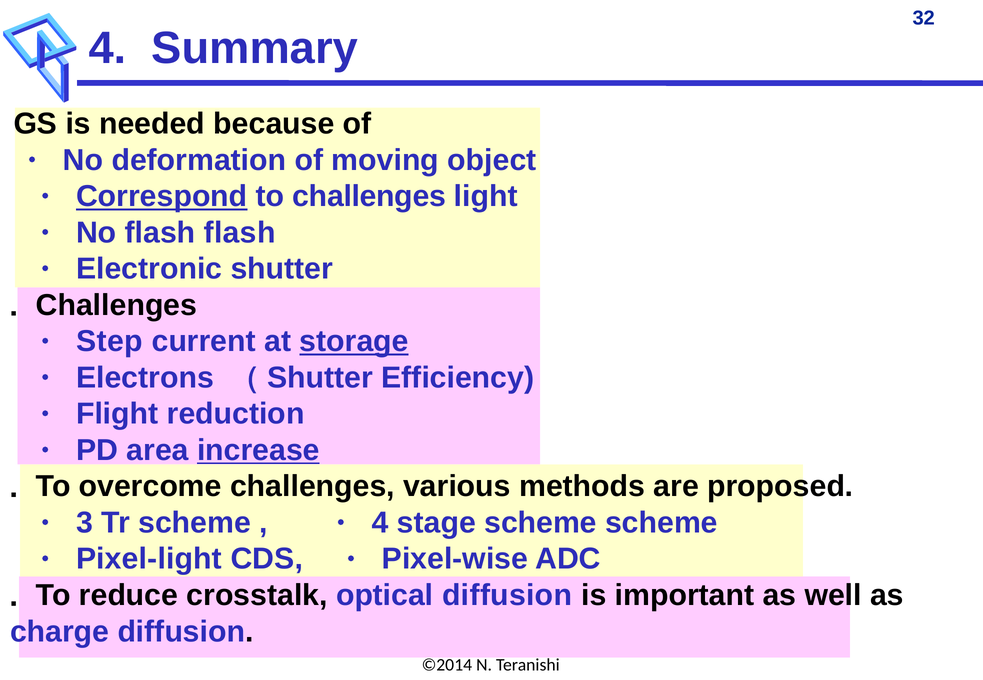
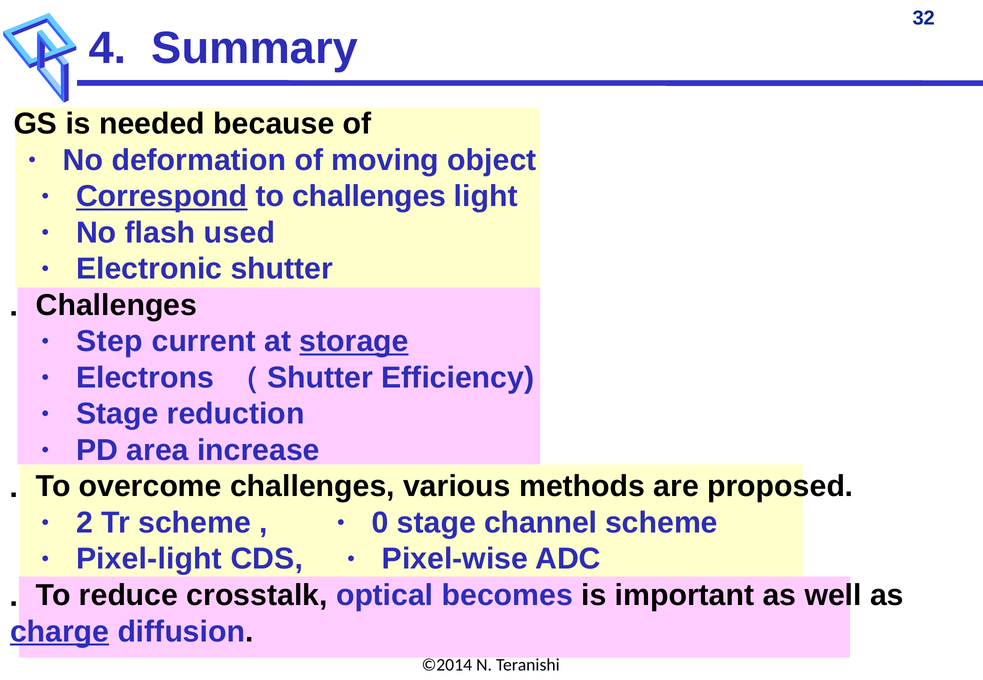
flash flash: flash -> used (240, 233)
Flight: Flight -> Stage (117, 414)
increase underline: present -> none (258, 451)
3: 3 -> 2 (85, 523)
4: 4 -> 0 (380, 523)
stage scheme: scheme -> channel (541, 523)
optical diffusion: diffusion -> becomes (507, 596)
charge underline: none -> present (60, 632)
